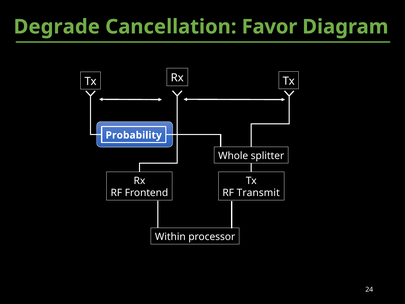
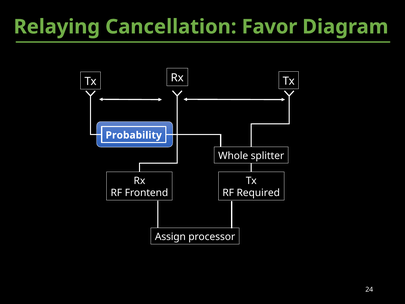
Degrade: Degrade -> Relaying (57, 27)
Transmit: Transmit -> Required (258, 193)
Within: Within -> Assign (170, 237)
